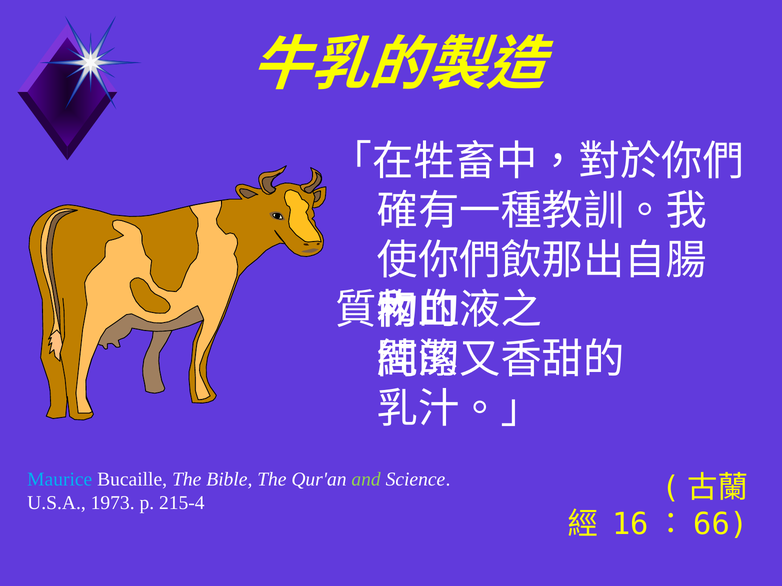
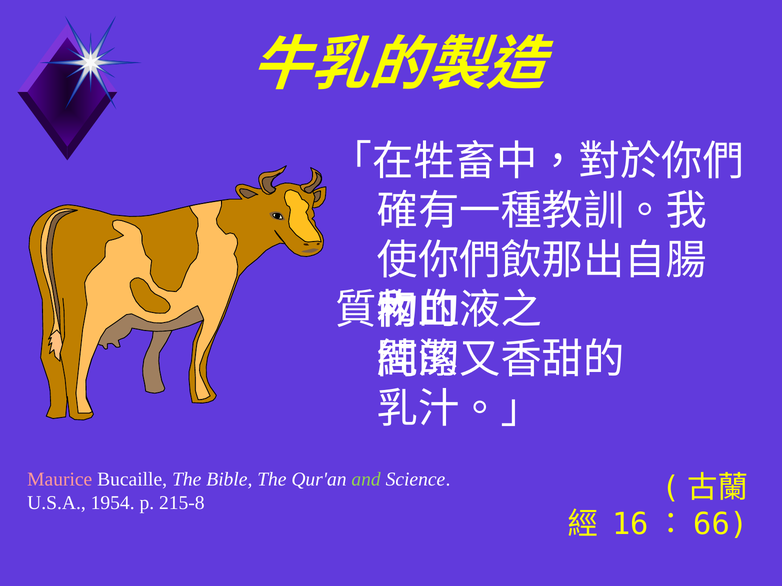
Maurice colour: light blue -> pink (60, 480)
1973: 1973 -> 1954 (113, 503)
215-4: 215-4 -> 215-8 (182, 503)
